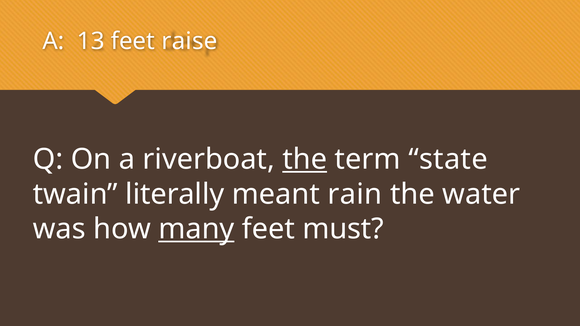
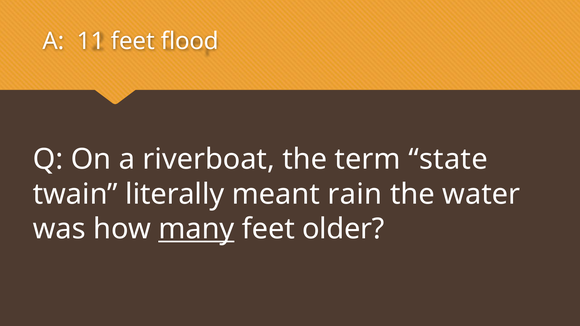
13: 13 -> 11 (91, 41)
raise: raise -> flood (190, 41)
the underline: present -> none (305, 160)
must: must -> older (343, 229)
